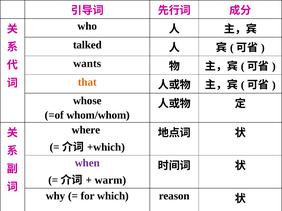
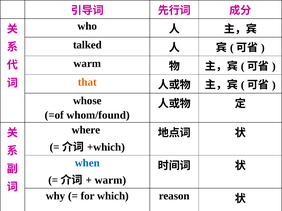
wants: wants -> warm (87, 64)
whom/whom: whom/whom -> whom/found (98, 115)
when colour: purple -> blue (87, 163)
